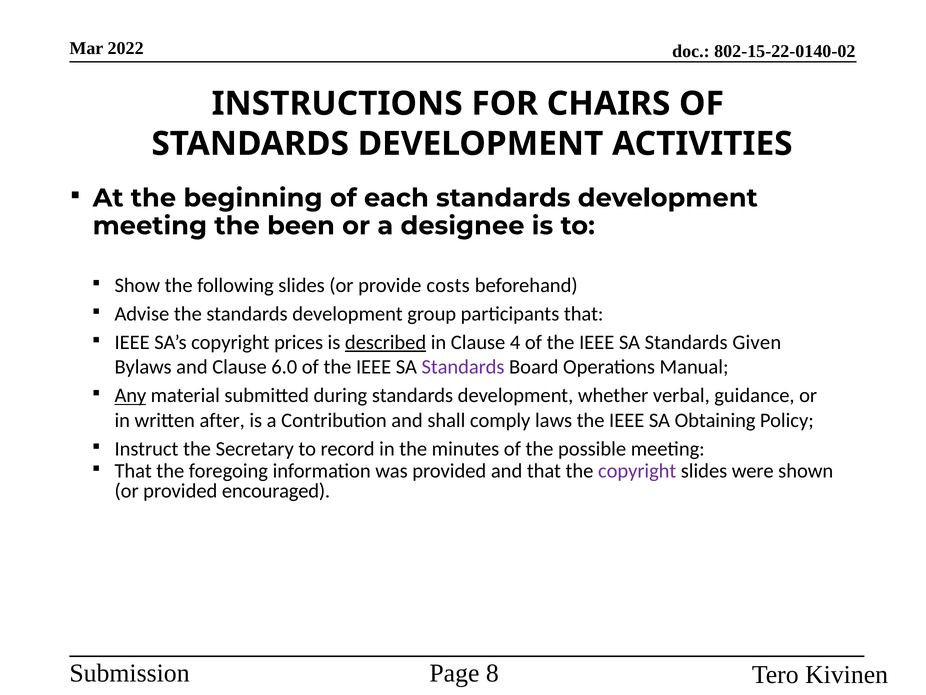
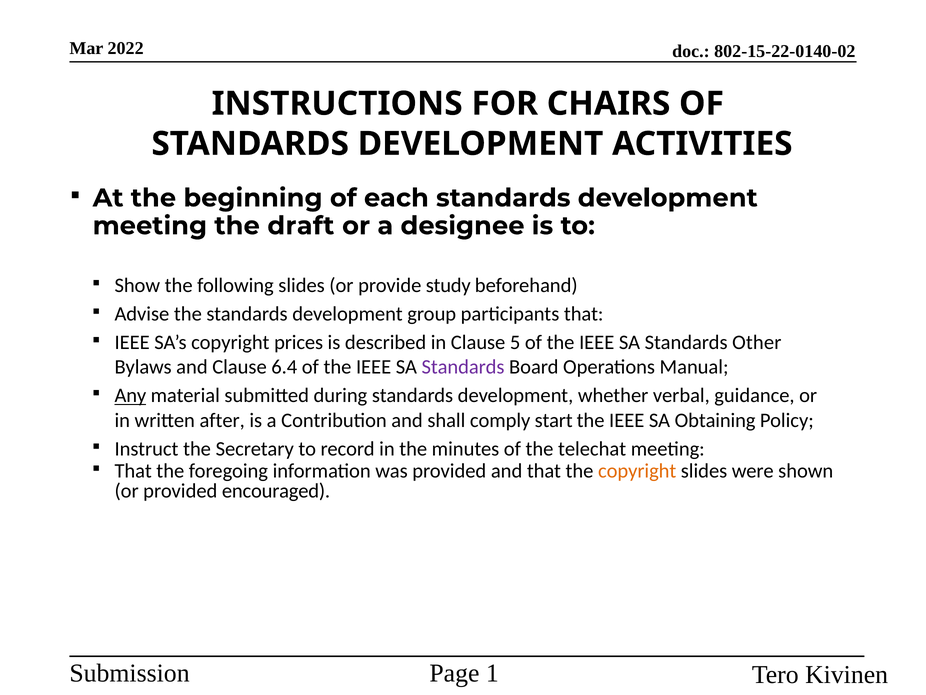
been: been -> draft (301, 226)
costs: costs -> study (448, 285)
described underline: present -> none (386, 342)
4: 4 -> 5 (515, 342)
Given: Given -> Other (757, 342)
6.0: 6.0 -> 6.4 (284, 367)
laws: laws -> start (554, 420)
possible: possible -> telechat (592, 449)
copyright colour: purple -> orange (637, 471)
8: 8 -> 1 (492, 673)
